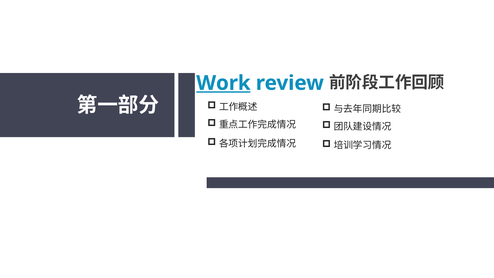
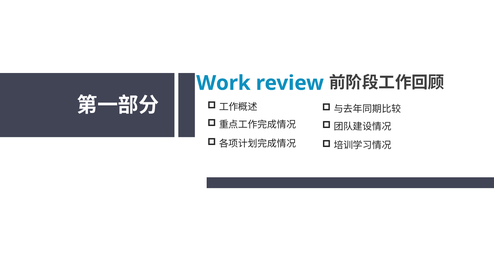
Work underline: present -> none (223, 83)
